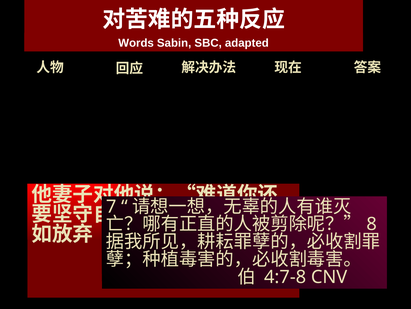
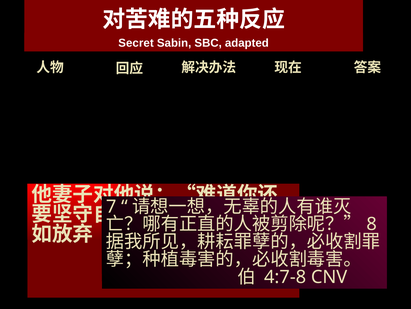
Words: Words -> Secret (136, 43)
